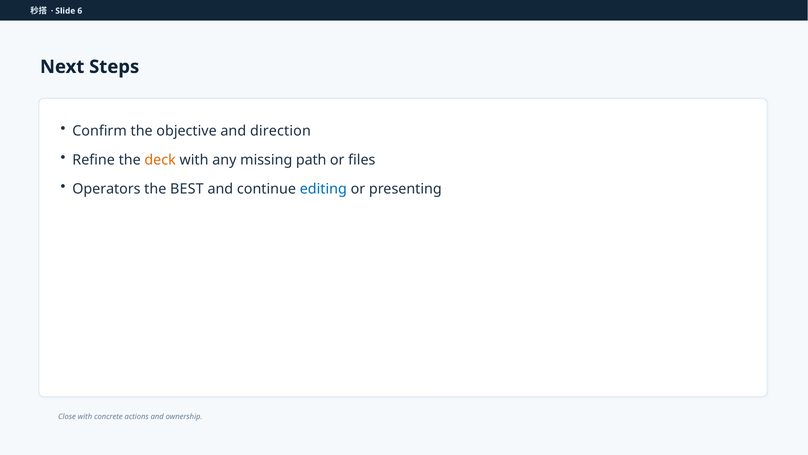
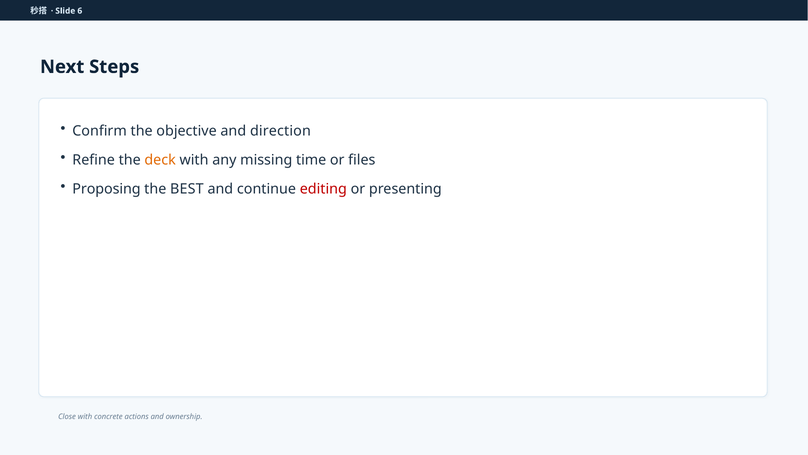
path: path -> time (311, 160)
Operators: Operators -> Proposing (106, 189)
editing colour: blue -> red (323, 189)
